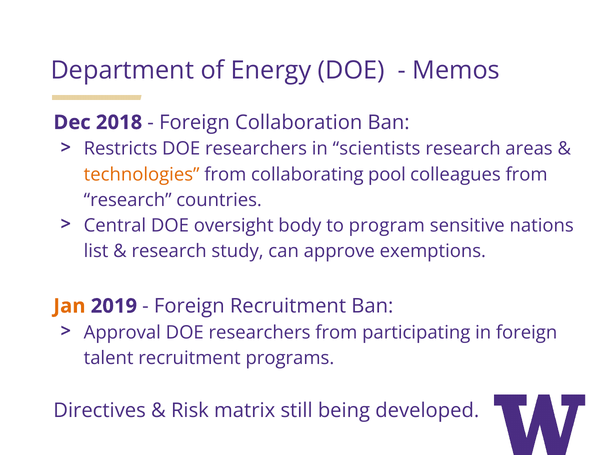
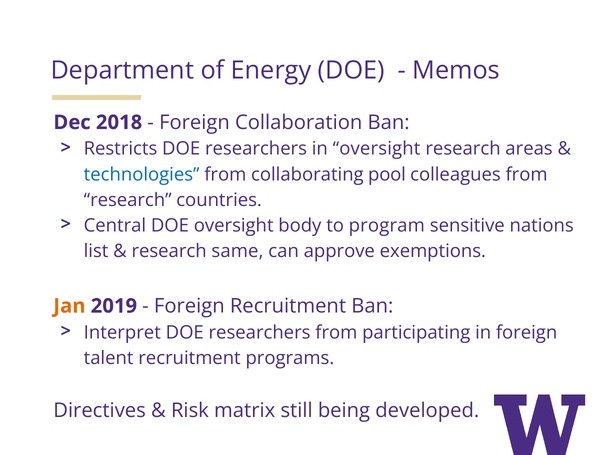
in scientists: scientists -> oversight (377, 149)
technologies colour: orange -> blue (142, 175)
study: study -> same (237, 251)
Approval: Approval -> Interpret (122, 333)
